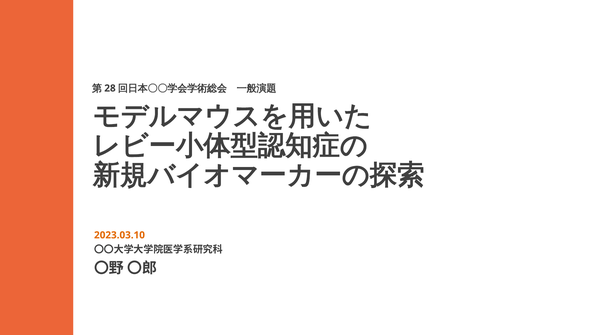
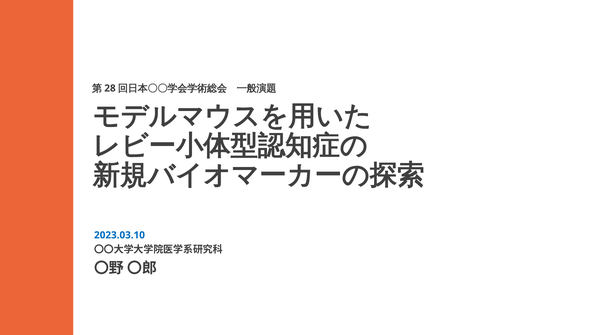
2023.03.10 colour: orange -> blue (119, 235)
